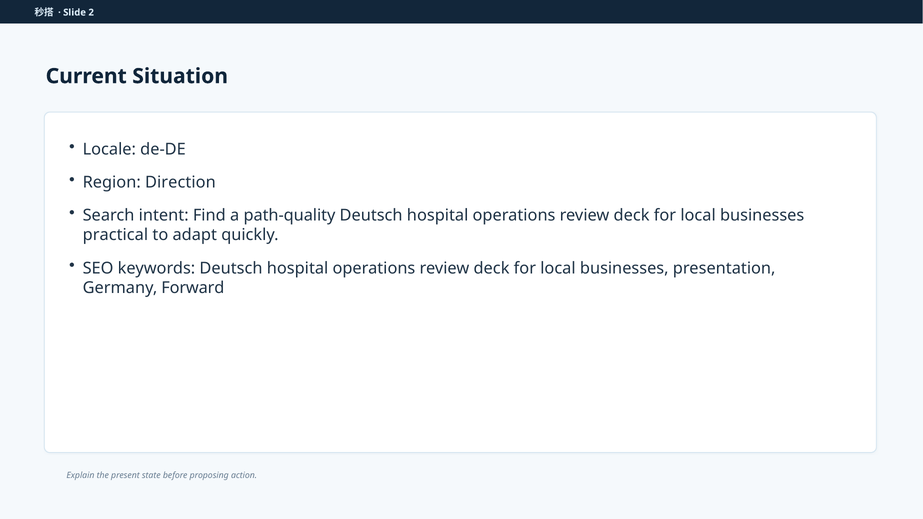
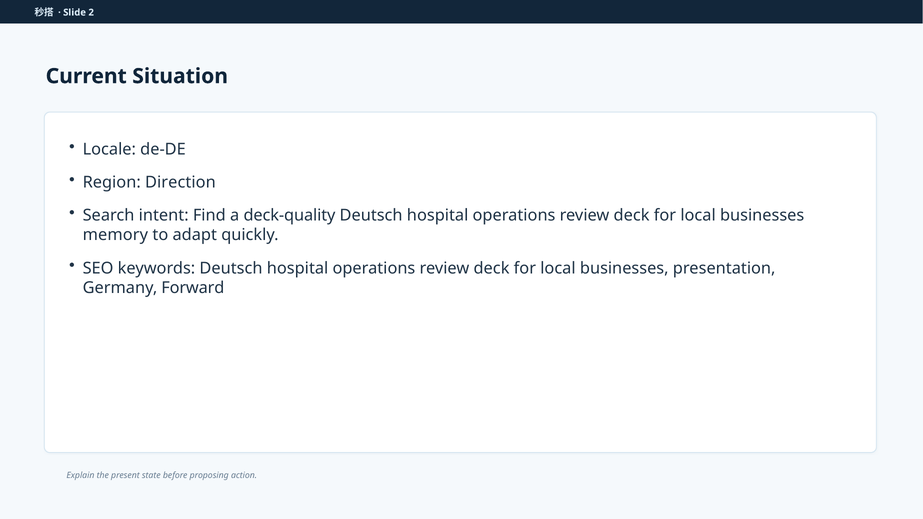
path-quality: path-quality -> deck-quality (289, 216)
practical: practical -> memory (115, 235)
